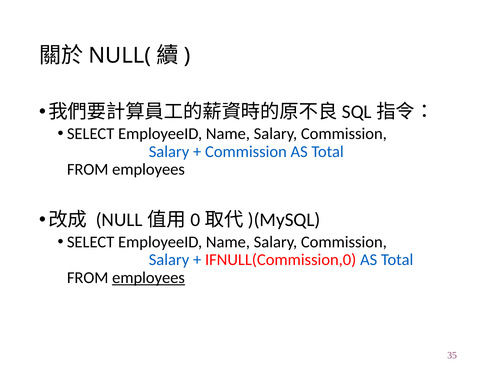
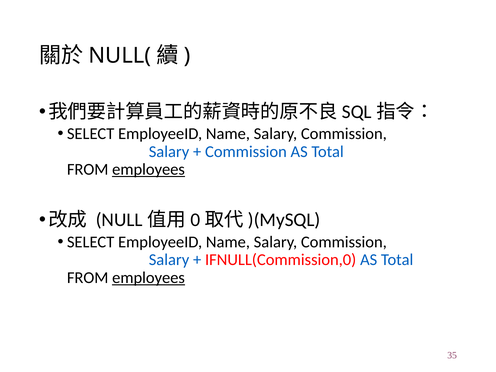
employees underline: none -> present (149, 169)
